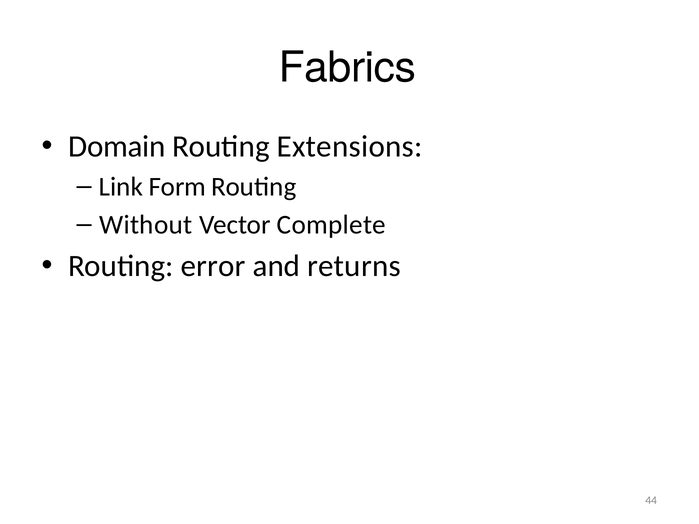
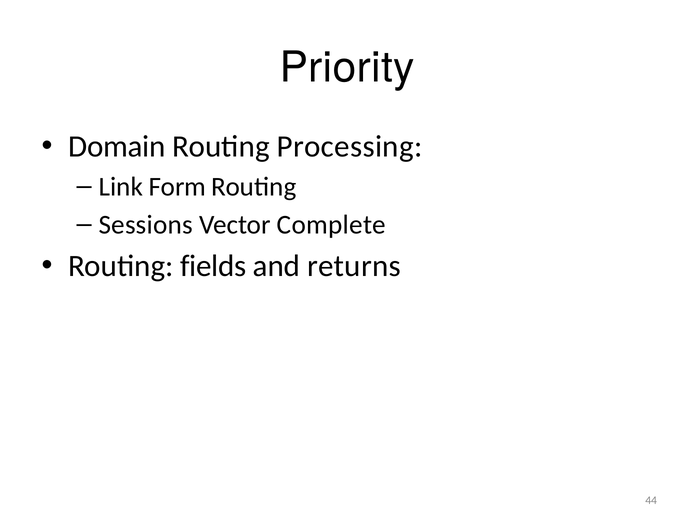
Fabrics: Fabrics -> Priority (347, 68)
Extensions: Extensions -> Processing (350, 147)
Without: Without -> Sessions (146, 225)
error: error -> fields (213, 266)
